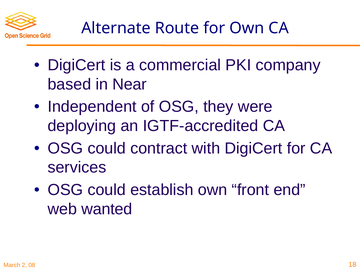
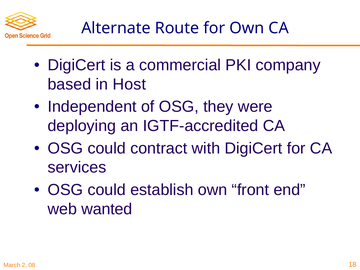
Near: Near -> Host (129, 84)
